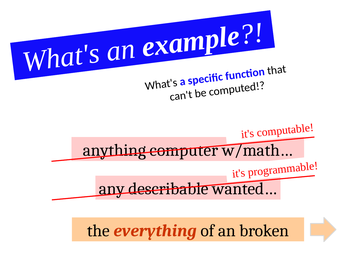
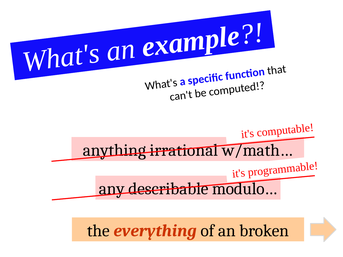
computer: computer -> irrational (184, 150)
wanted…: wanted… -> modulo… (245, 189)
